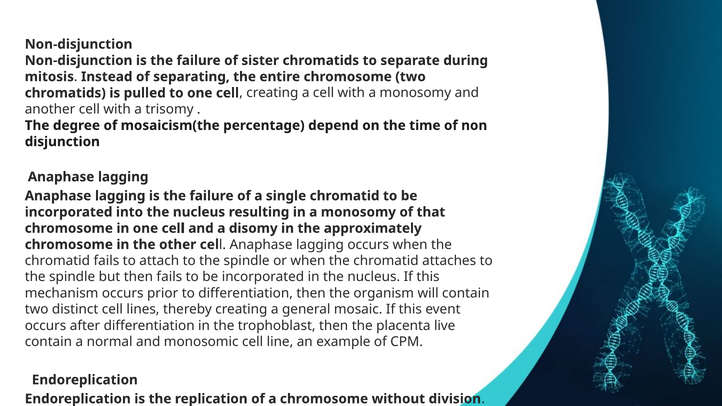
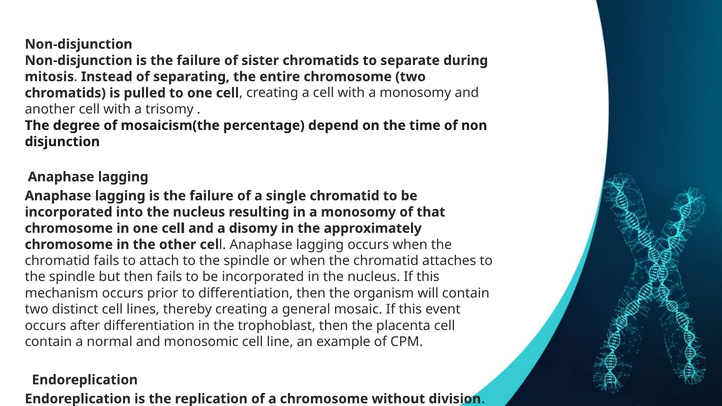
placenta live: live -> cell (445, 326)
